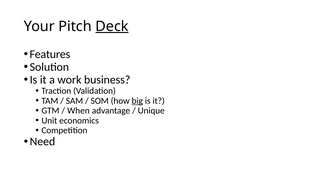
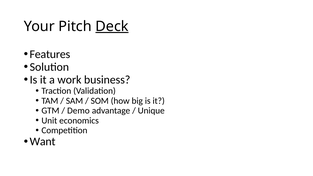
big underline: present -> none (137, 101)
When: When -> Demo (78, 111)
Need: Need -> Want (43, 142)
